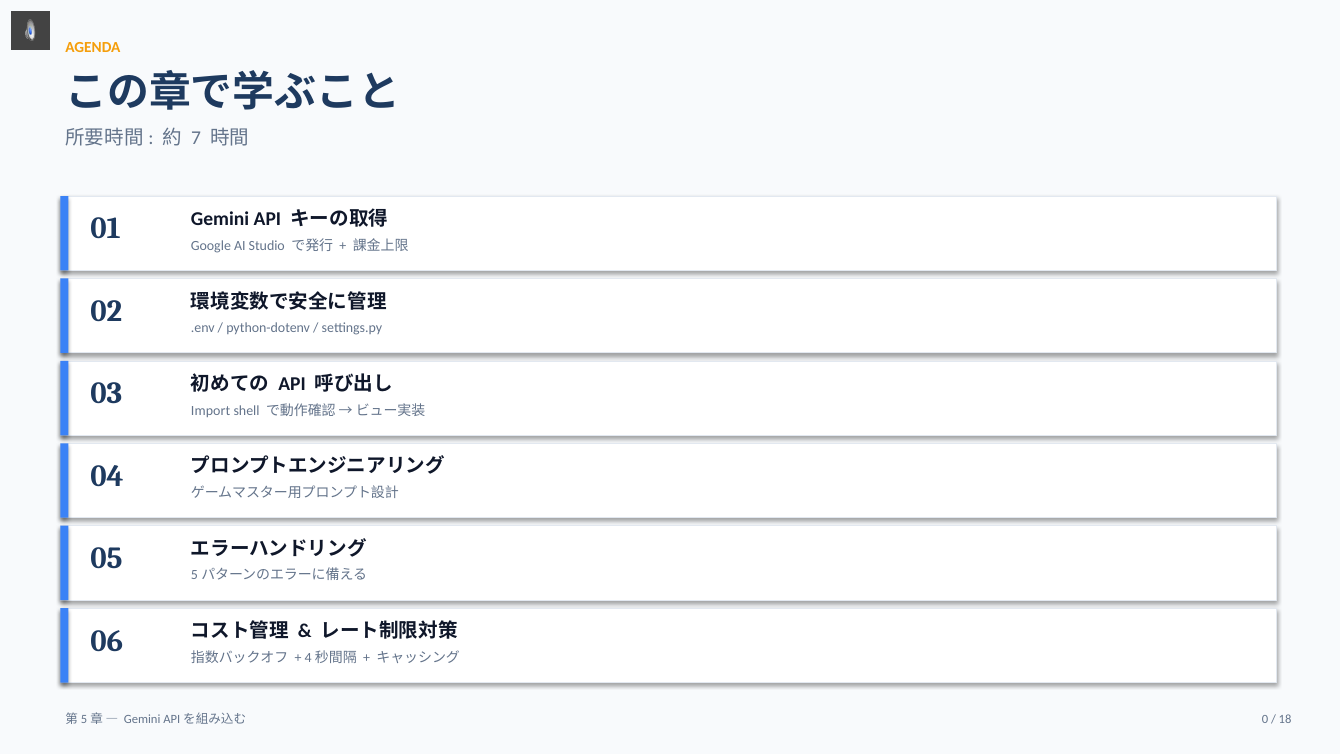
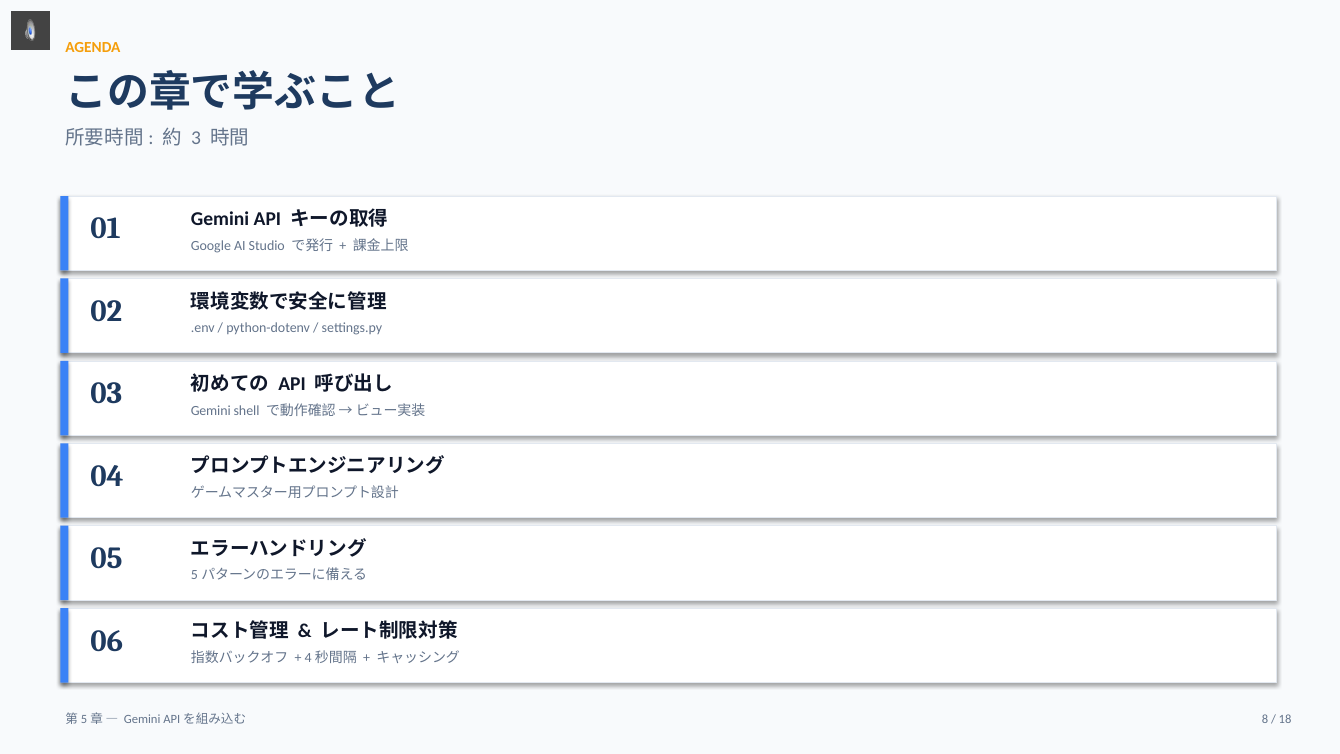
7: 7 -> 3 (196, 138)
Import: Import -> Gemini (211, 410)
0: 0 -> 8 (1265, 719)
